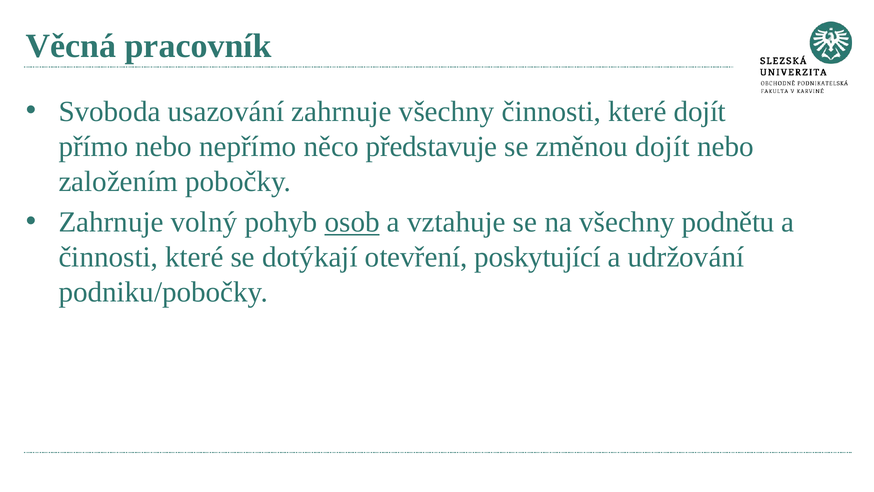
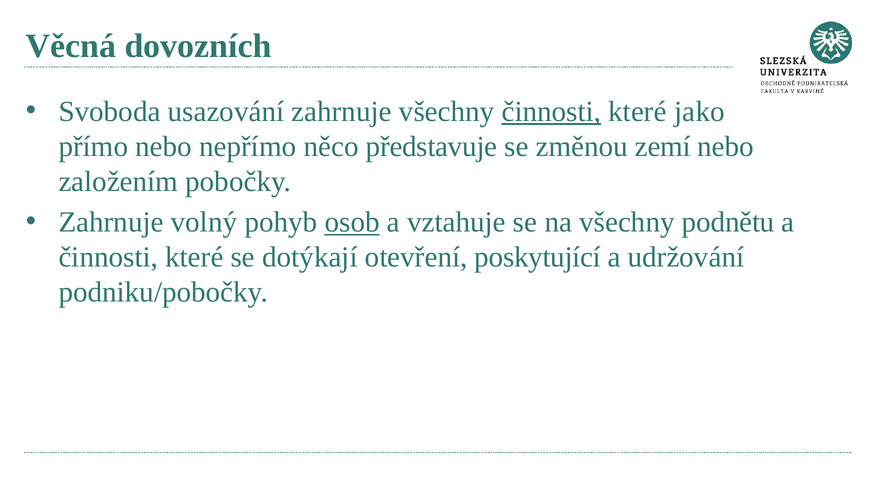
pracovník: pracovník -> dovozních (198, 46)
činnosti underline: none -> present (551, 111)
které dojít: dojít -> jako (700, 111)
změnou dojít: dojít -> zemí (663, 146)
